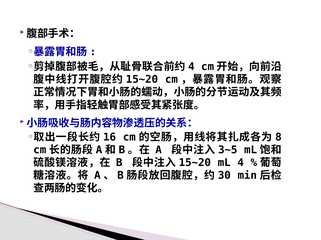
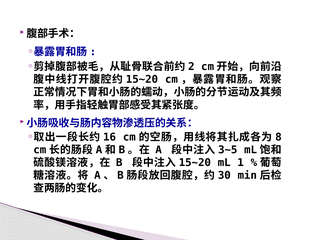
4: 4 -> 2 (191, 67)
mL 4: 4 -> 1 (241, 163)
